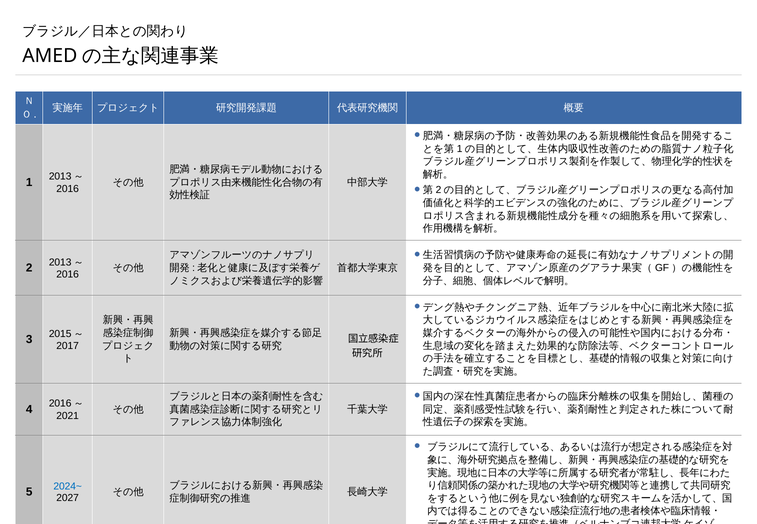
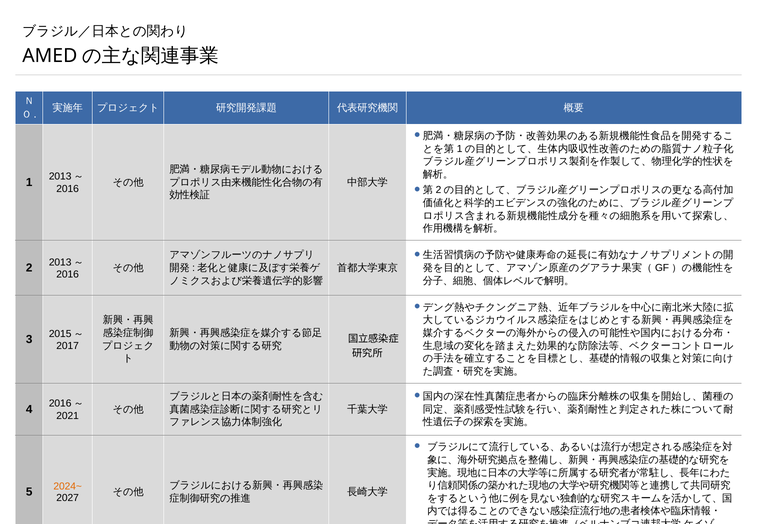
2024~ colour: blue -> orange (68, 486)
